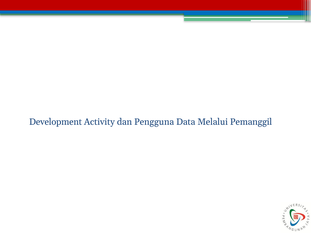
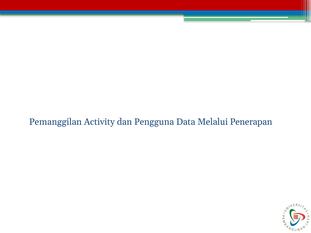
Development: Development -> Pemanggilan (55, 122)
Pemanggil: Pemanggil -> Penerapan (251, 122)
